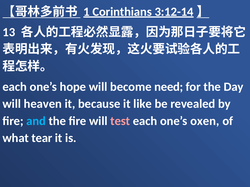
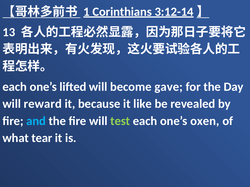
hope: hope -> lifted (73, 87)
need: need -> gave (169, 87)
heaven: heaven -> reward (43, 104)
test colour: pink -> light green (120, 121)
